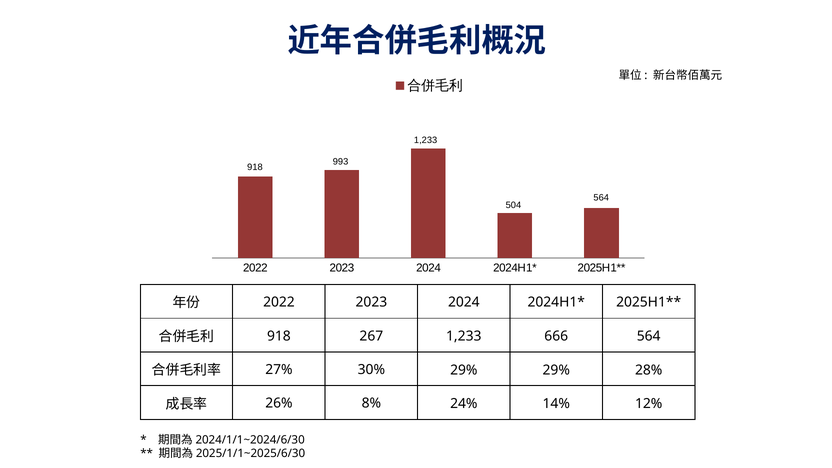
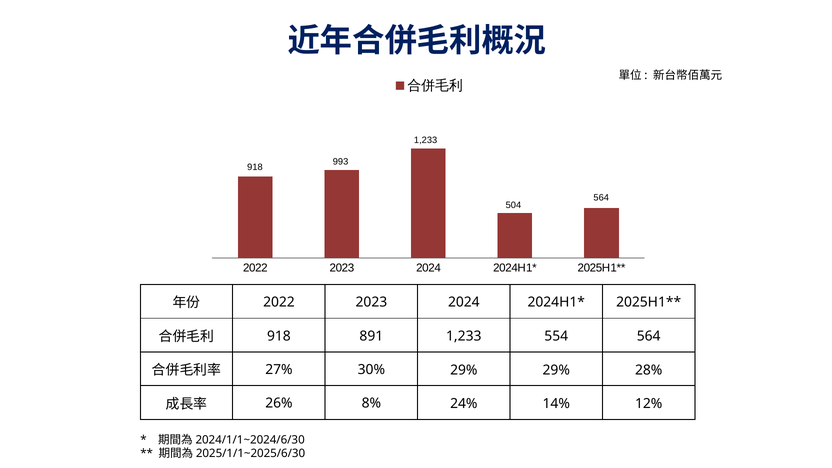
267: 267 -> 891 (371, 336)
666: 666 -> 554 (556, 336)
